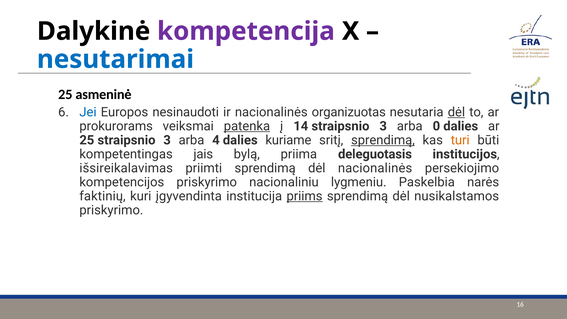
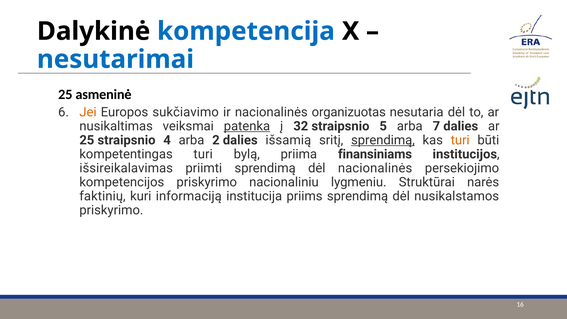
kompetencija colour: purple -> blue (246, 31)
Jei colour: blue -> orange (88, 112)
nesinaudoti: nesinaudoti -> sukčiavimo (186, 112)
dėl underline: present -> none (456, 112)
prokurorams: prokurorams -> nusikaltimas (116, 126)
14: 14 -> 32 (301, 126)
3: 3 -> 5 (383, 126)
0: 0 -> 7 (436, 126)
25 straipsnio 3: 3 -> 4 (167, 140)
4: 4 -> 2 (216, 140)
kuriame: kuriame -> išsamią (288, 140)
kompetentingas jais: jais -> turi (203, 154)
deleguotasis: deleguotasis -> finansiniams (375, 154)
Paskelbia: Paskelbia -> Struktūrai (427, 182)
įgyvendinta: įgyvendinta -> informaciją (189, 196)
priims underline: present -> none (305, 196)
